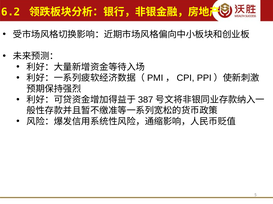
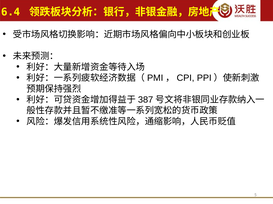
6.2: 6.2 -> 6.4 (11, 12)
